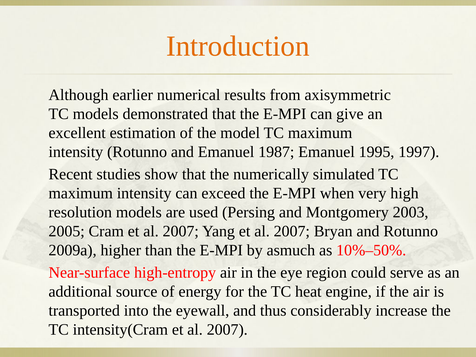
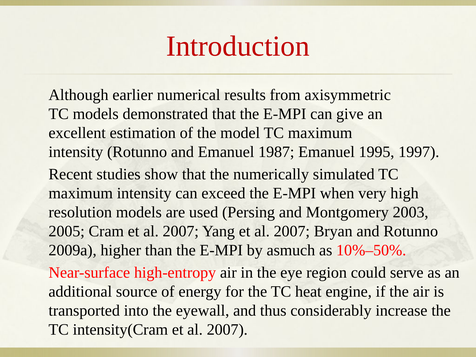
Introduction colour: orange -> red (238, 46)
